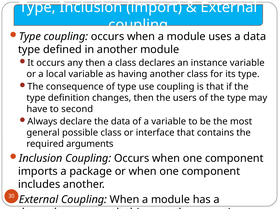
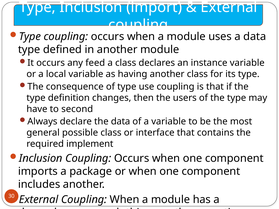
any then: then -> feed (95, 63)
arguments: arguments -> implement (90, 144)
